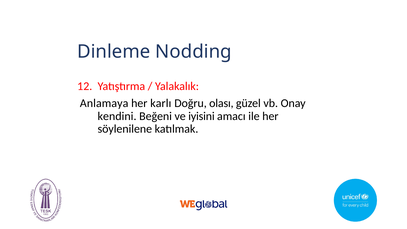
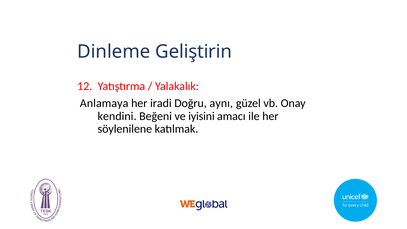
Nodding: Nodding -> Geliştirin (194, 52)
karlı: karlı -> iradi (161, 103)
olası: olası -> aynı (221, 103)
